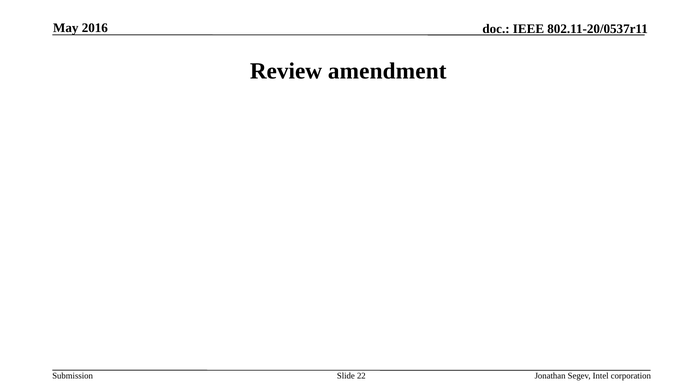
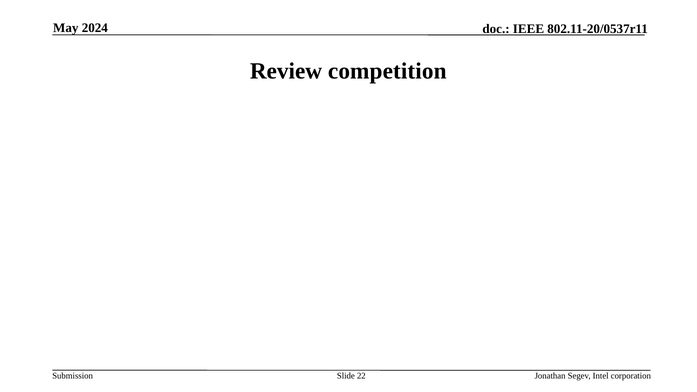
2016: 2016 -> 2024 (95, 28)
amendment: amendment -> competition (387, 71)
